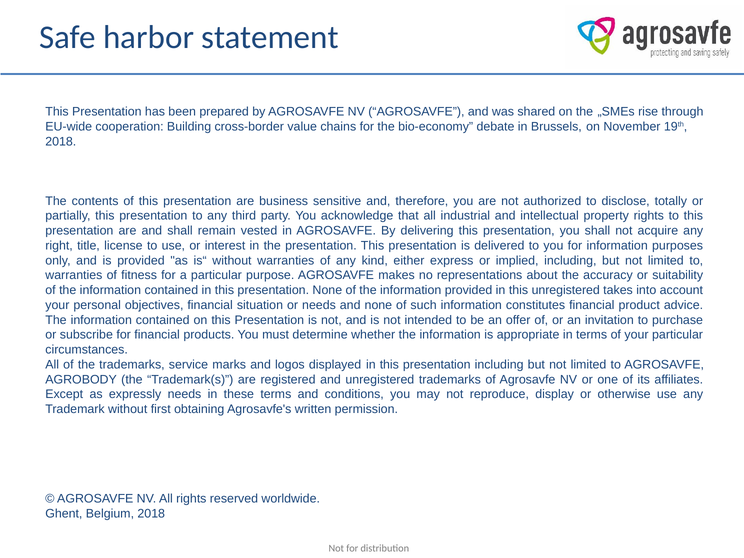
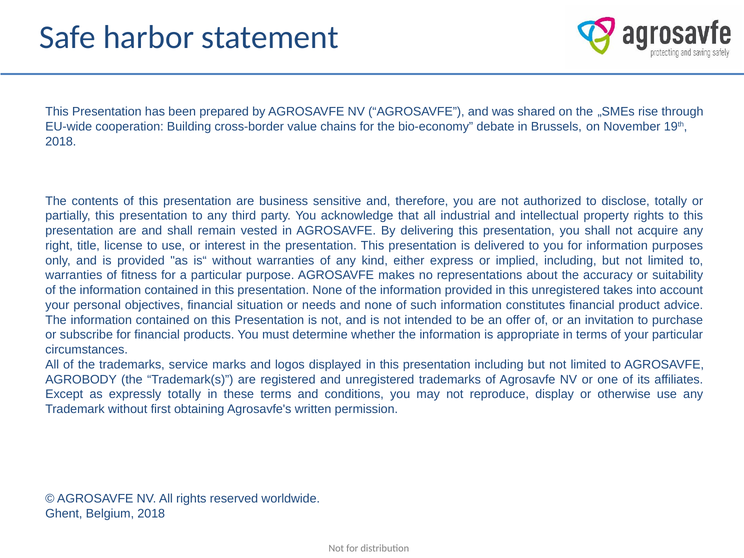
expressly needs: needs -> totally (184, 394)
